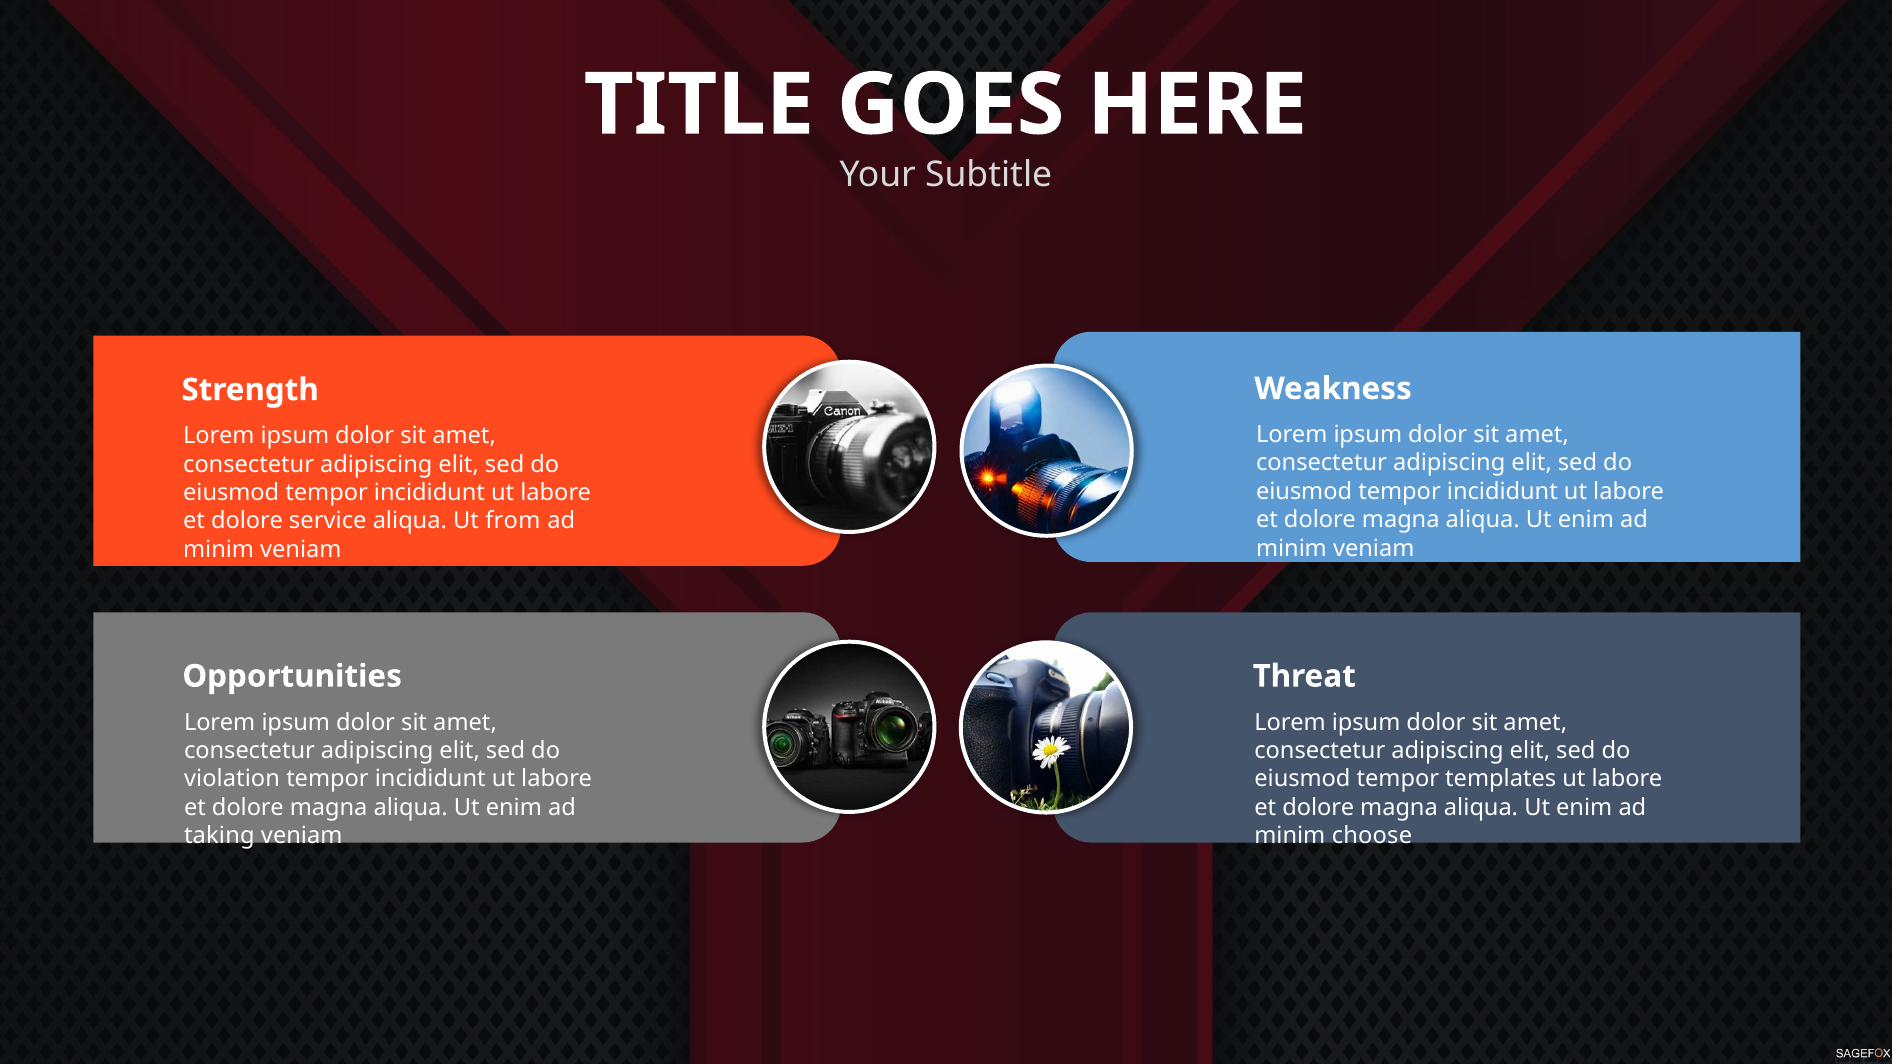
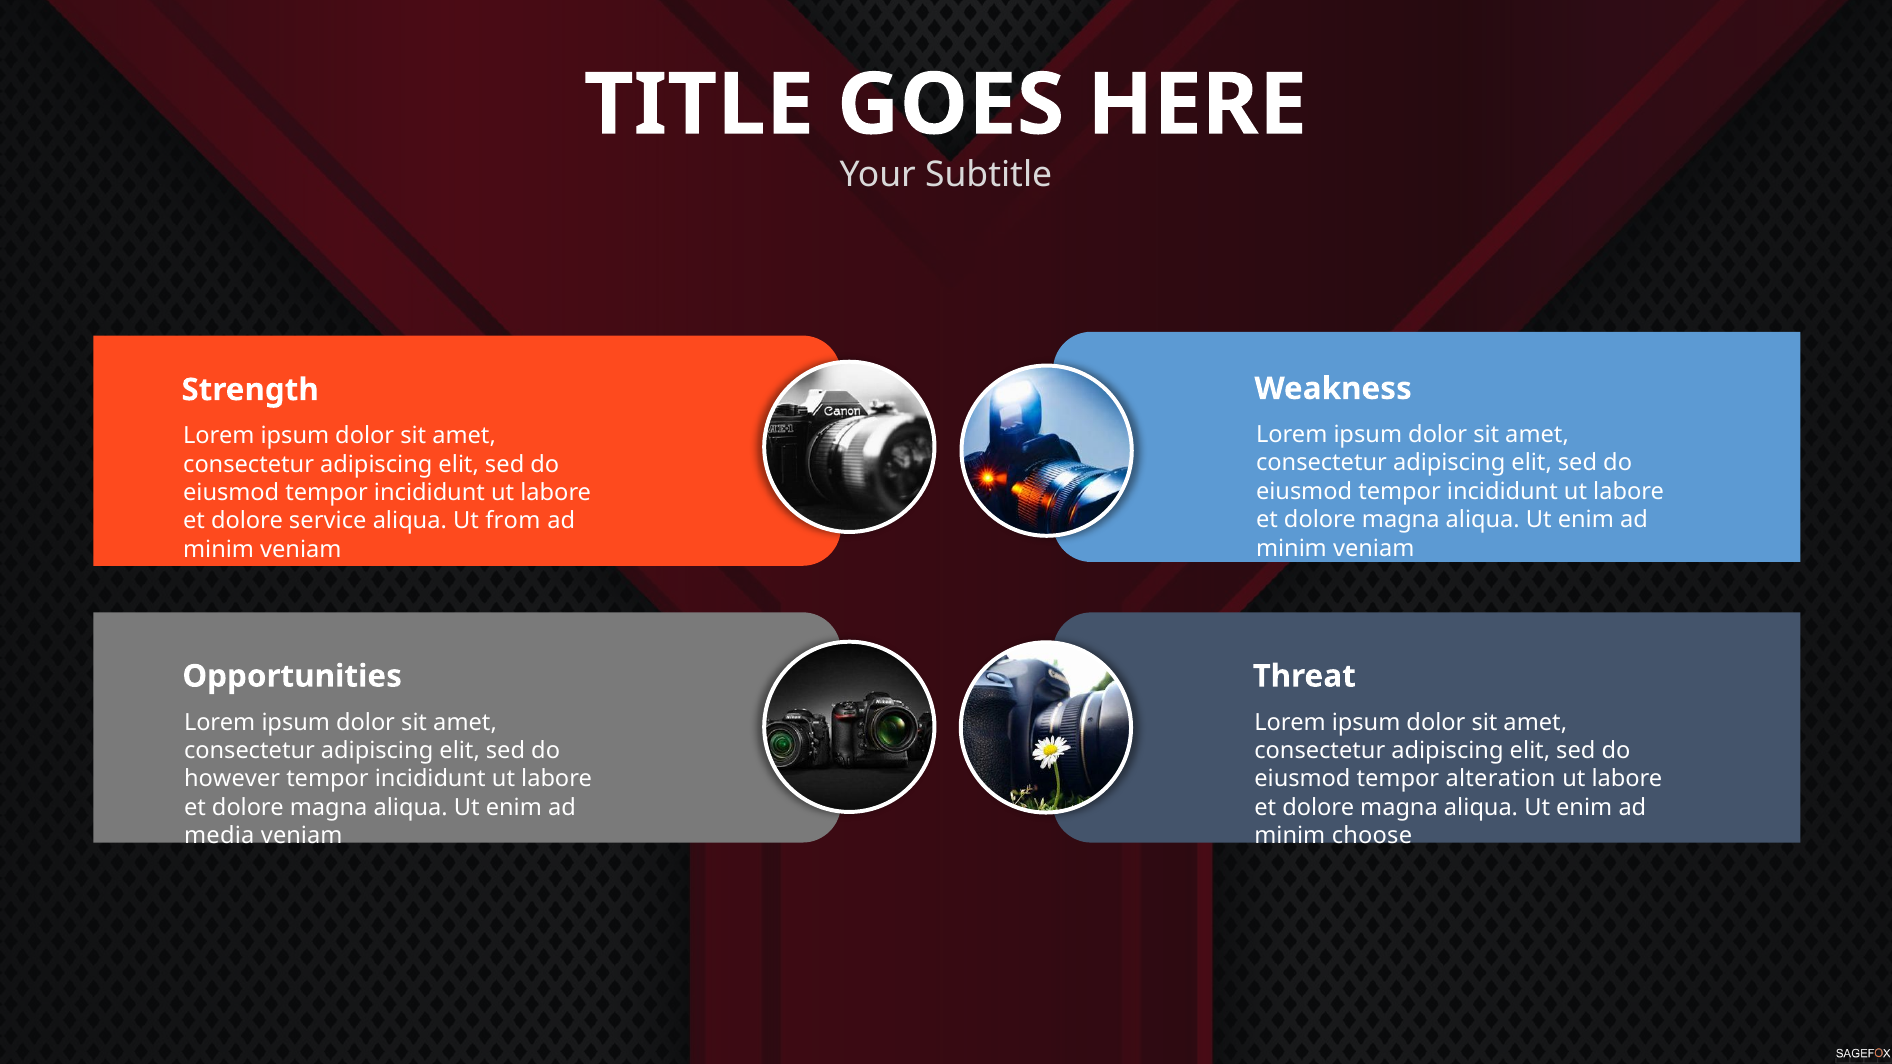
violation: violation -> however (232, 779)
templates: templates -> alteration (1501, 779)
taking: taking -> media (219, 836)
